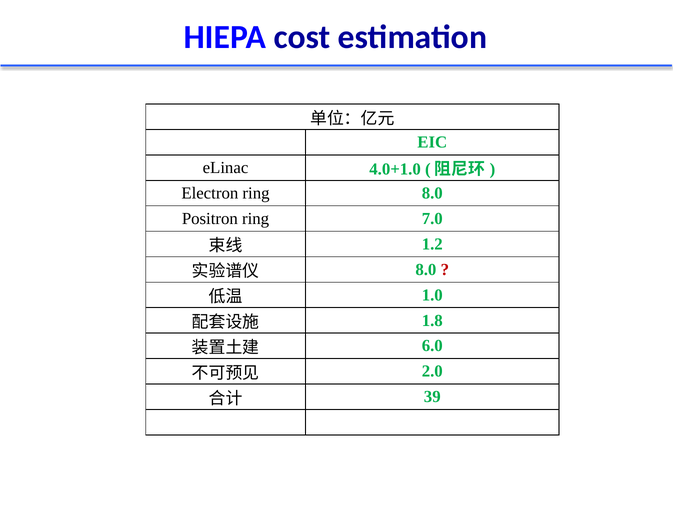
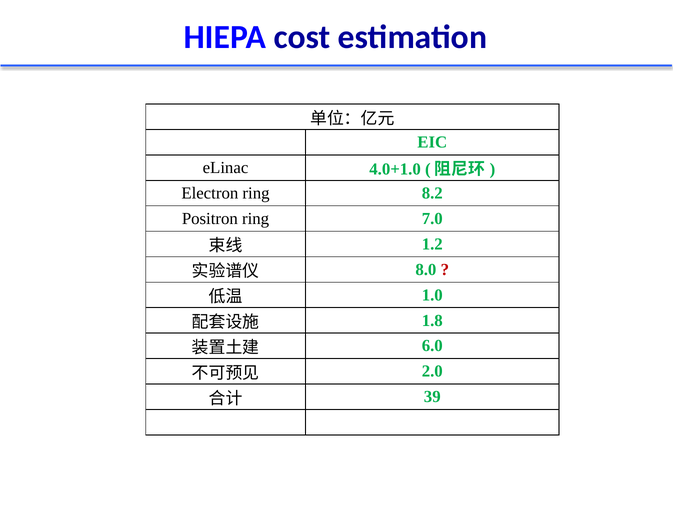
ring 8.0: 8.0 -> 8.2 (432, 193)
